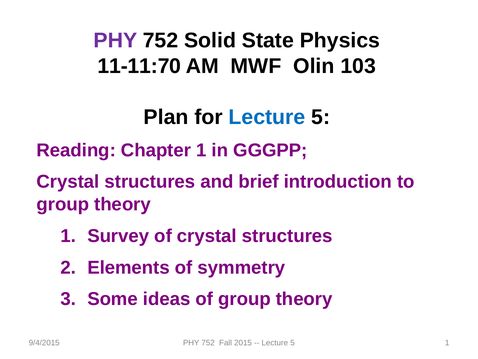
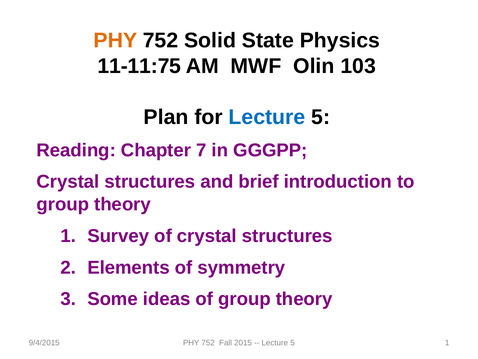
PHY colour: purple -> orange (115, 40)
11-11:70: 11-11:70 -> 11-11:75 (139, 66)
Chapter 1: 1 -> 7 (201, 150)
